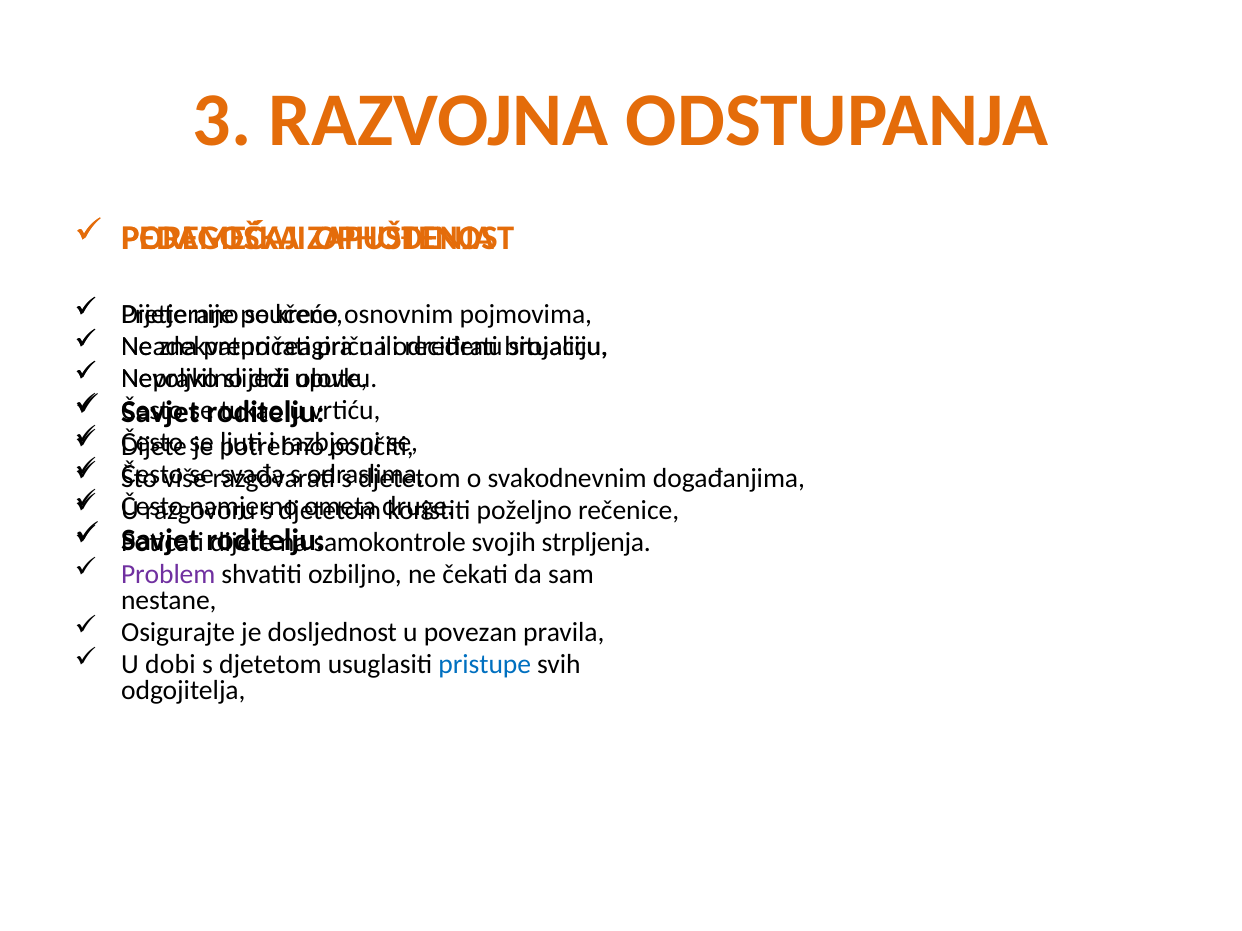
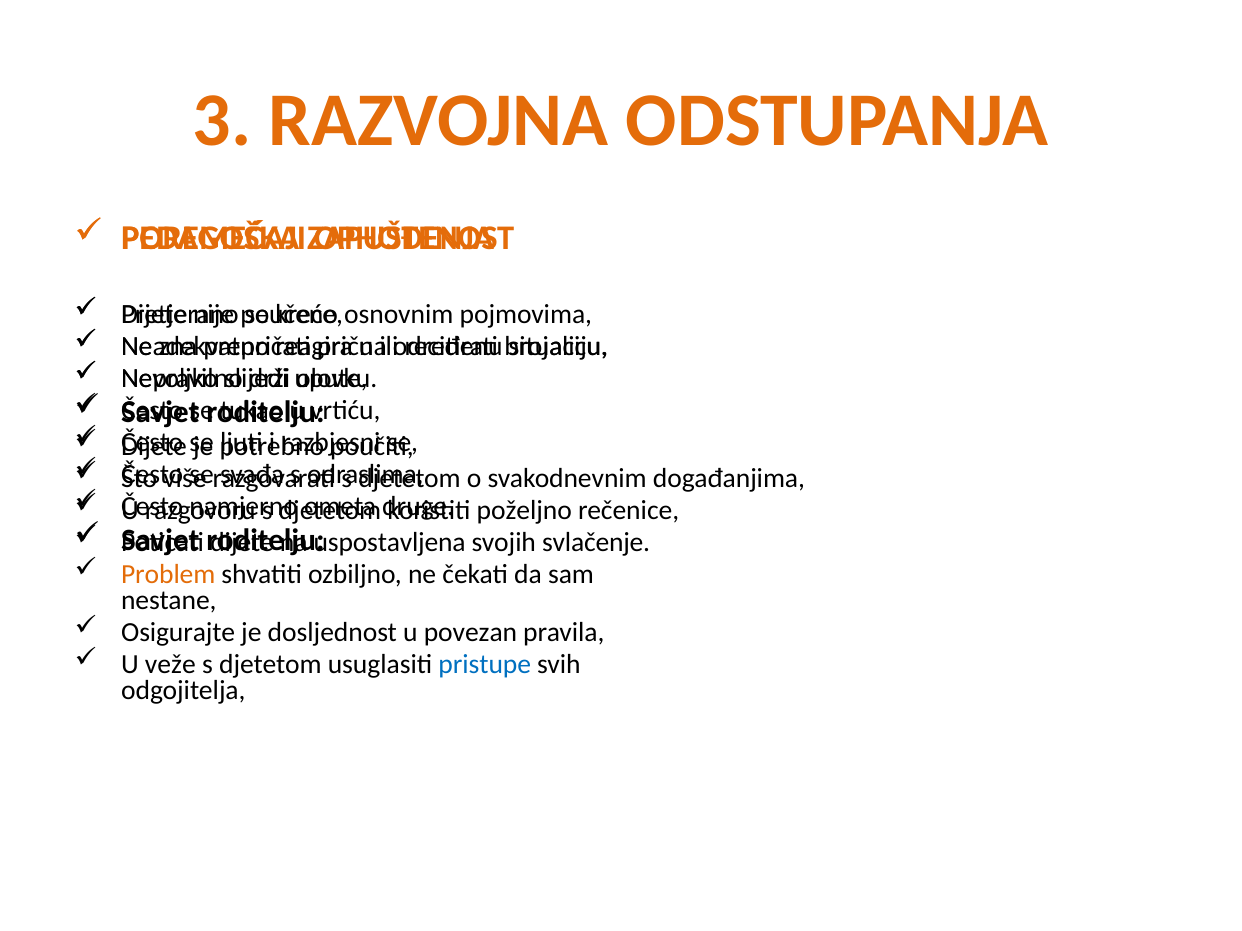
samokontrole: samokontrole -> uspostavljena (390, 543)
strpljenja: strpljenja -> svlačenje (596, 543)
Problem colour: purple -> orange (168, 574)
dobi: dobi -> veže (170, 665)
